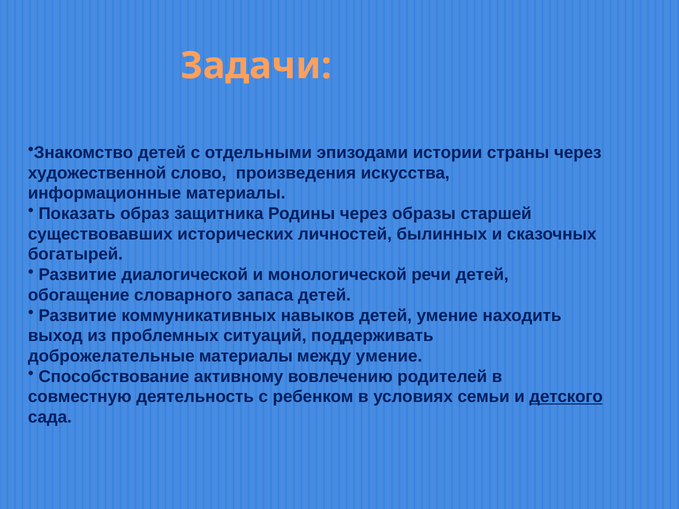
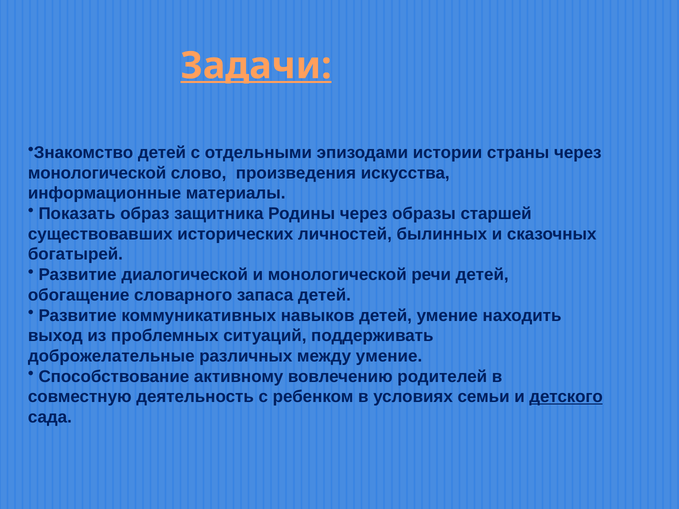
Задачи underline: none -> present (256, 66)
художественной: художественной -> монологической (97, 173)
доброжелательные материалы: материалы -> различных (246, 356)
